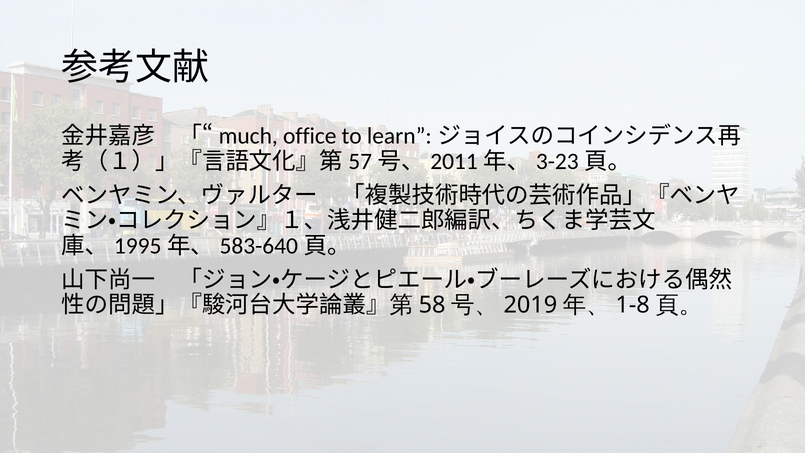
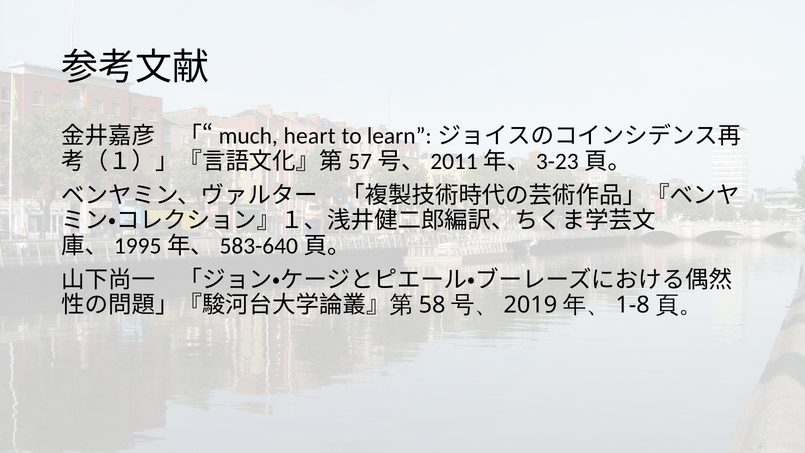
office: office -> heart (310, 136)
